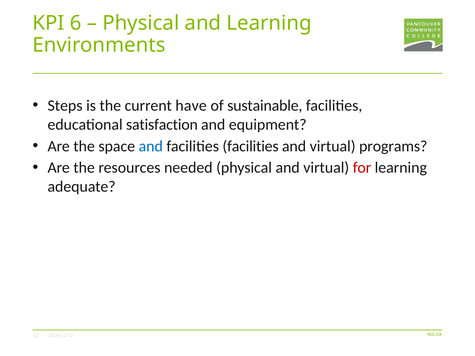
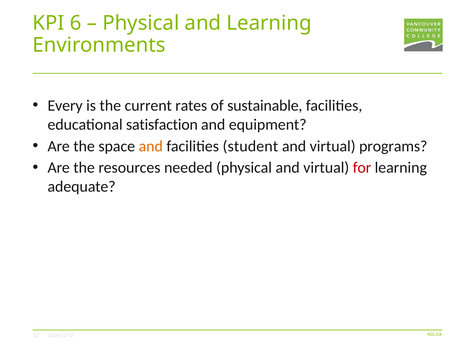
Steps: Steps -> Every (65, 106)
have: have -> rates (191, 106)
and colour: blue -> orange (151, 146)
facilities facilities: facilities -> student (250, 146)
